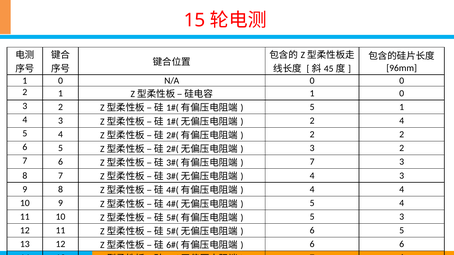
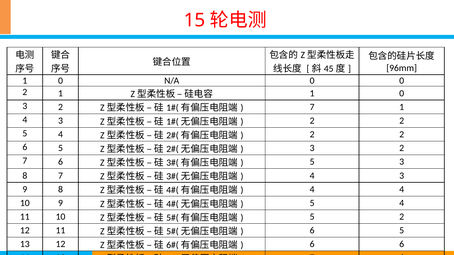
5: 5 -> 7 (312, 107)
4: 4 -> 2 (402, 121)
7: 7 -> 5 (312, 162)
5 3: 3 -> 2 (402, 217)
